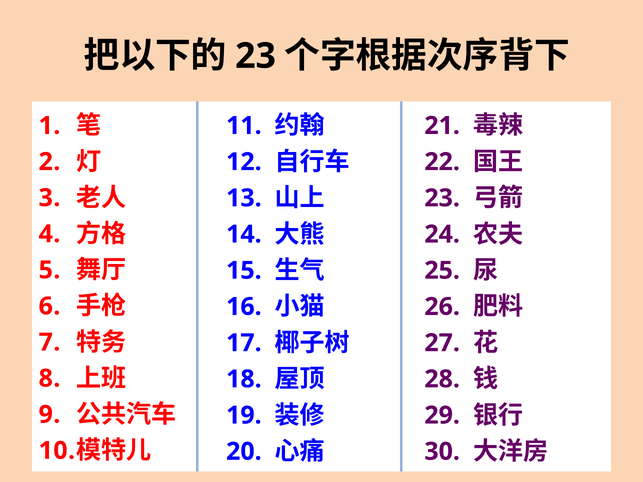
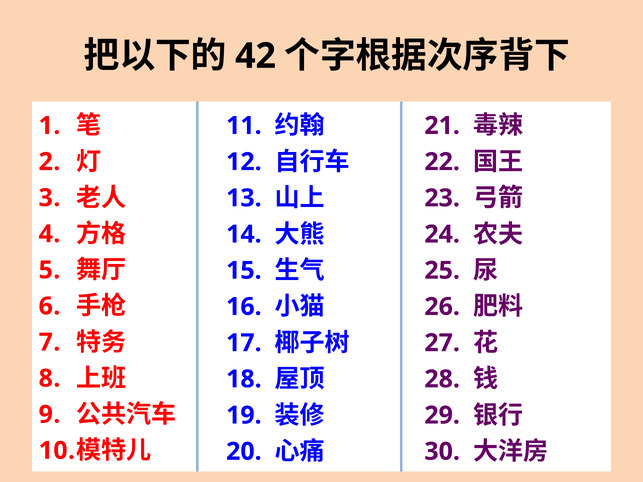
23: 23 -> 42 (256, 56)
